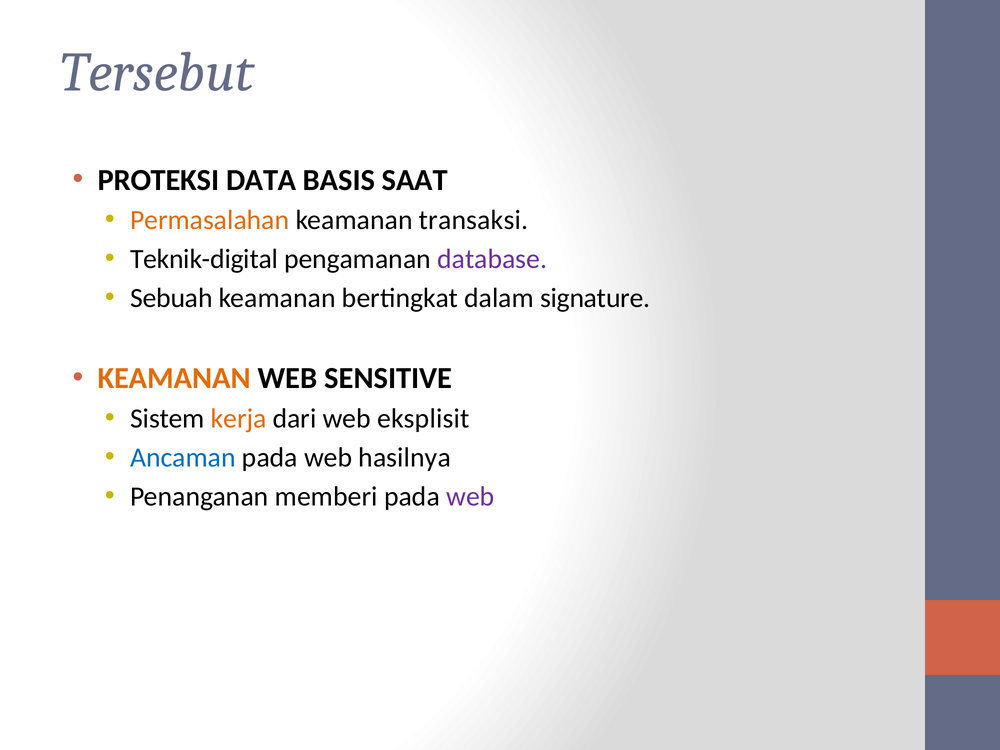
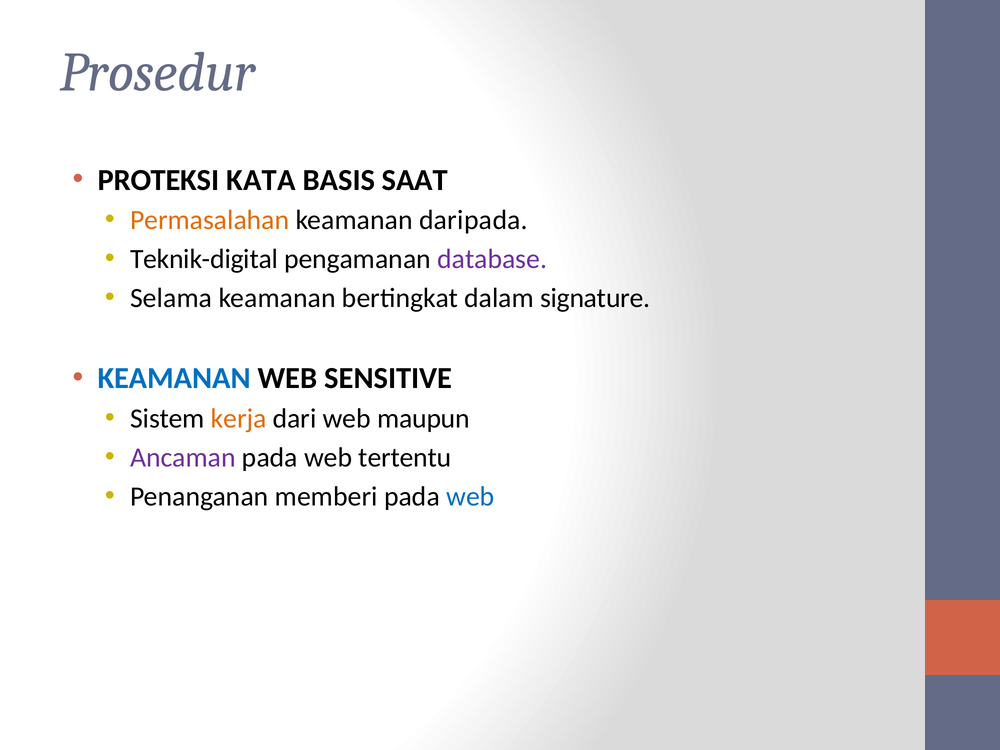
Tersebut: Tersebut -> Prosedur (157, 72)
DATA: DATA -> KATA (261, 180)
transaksi: transaksi -> daripada (474, 220)
Sebuah: Sebuah -> Selama (171, 298)
KEAMANAN colour: orange -> blue (174, 378)
eksplisit: eksplisit -> maupun (424, 419)
Ancaman colour: blue -> purple (183, 458)
hasilnya: hasilnya -> tertentu (405, 458)
web colour: purple -> blue (470, 497)
